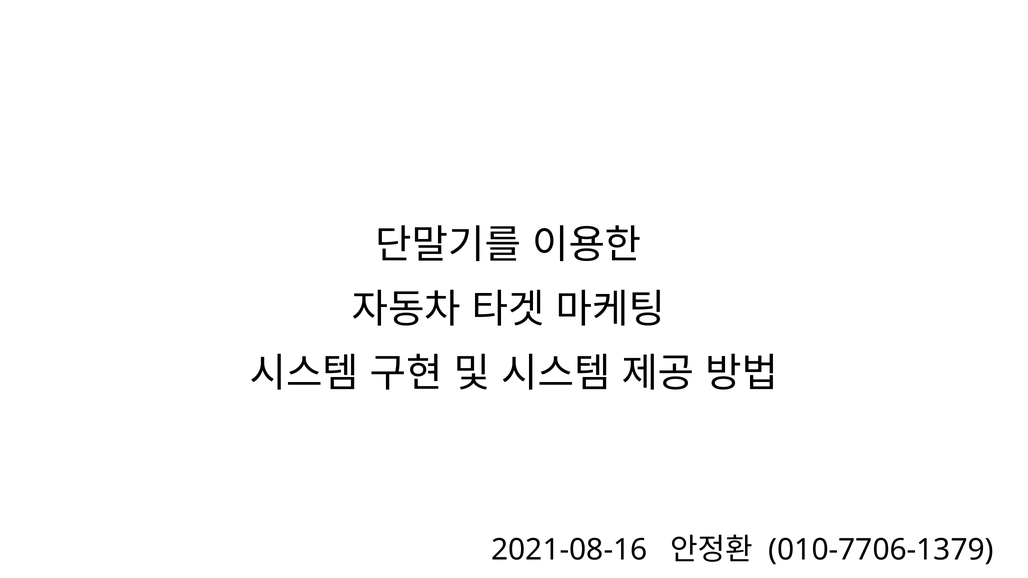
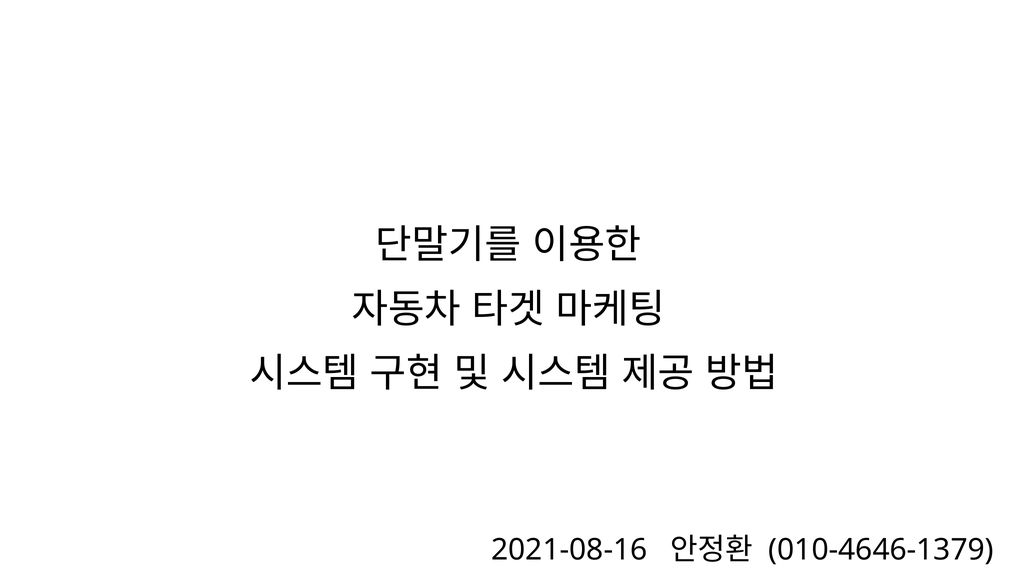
010-7706-1379: 010-7706-1379 -> 010-4646-1379 (881, 550)
